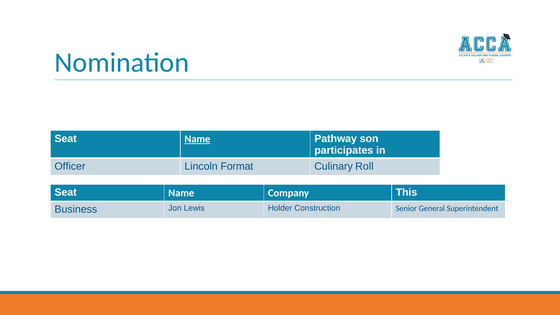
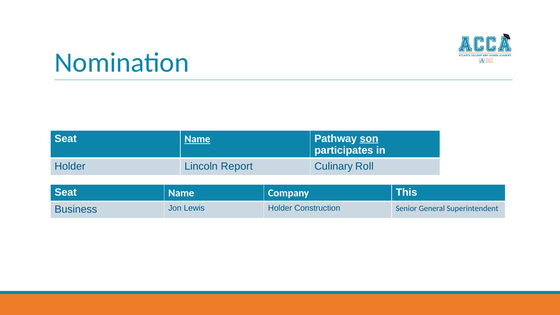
son underline: none -> present (369, 139)
Officer: Officer -> Holder (70, 166)
Format: Format -> Report (237, 166)
